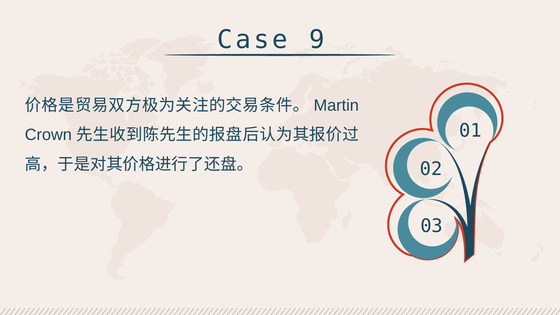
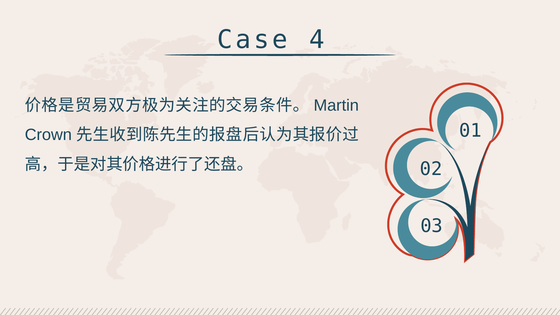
9: 9 -> 4 (317, 40)
